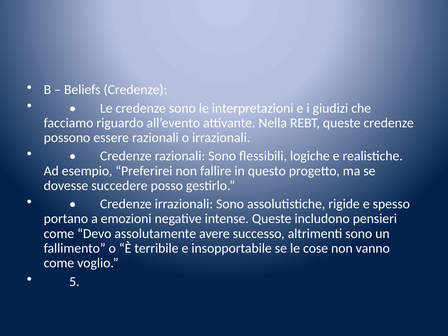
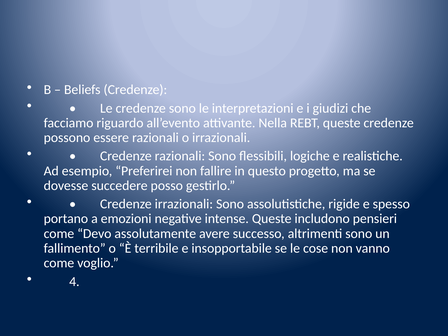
5: 5 -> 4 (74, 281)
